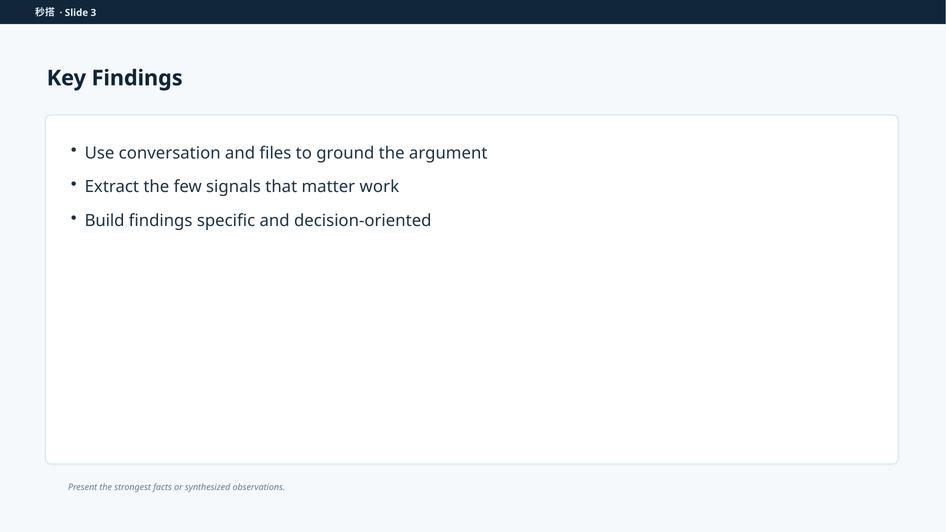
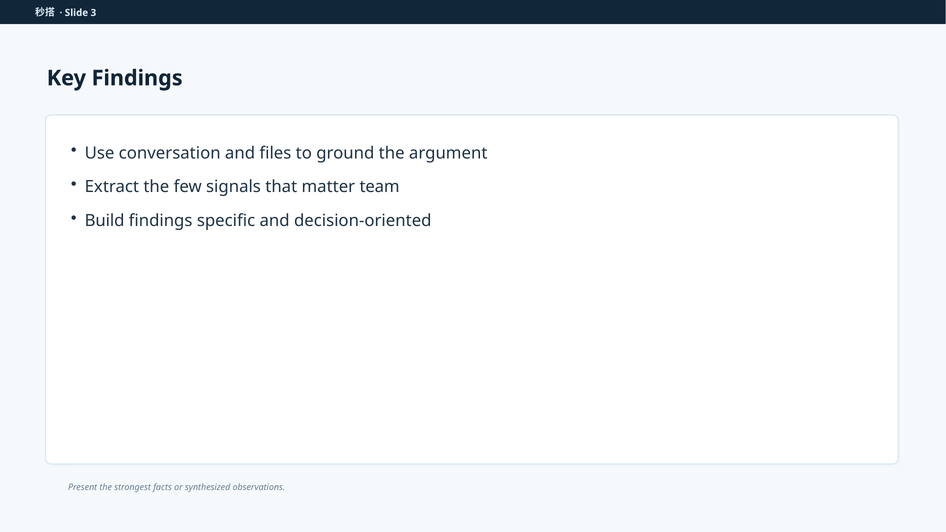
work: work -> team (380, 187)
